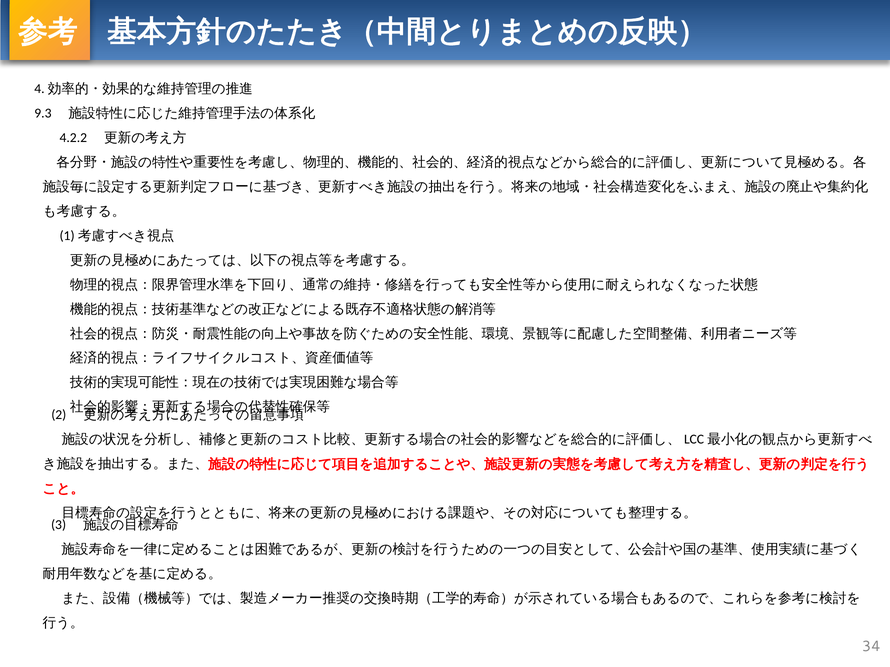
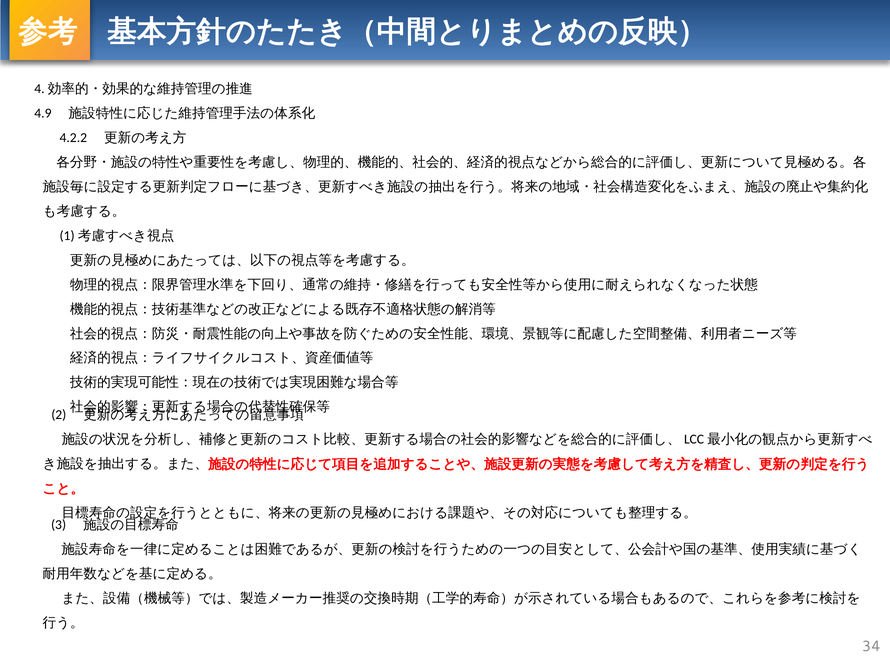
9.3: 9.3 -> 4.9 (43, 113)
